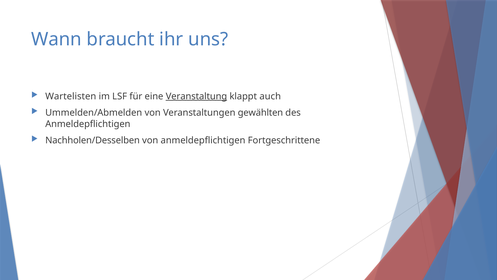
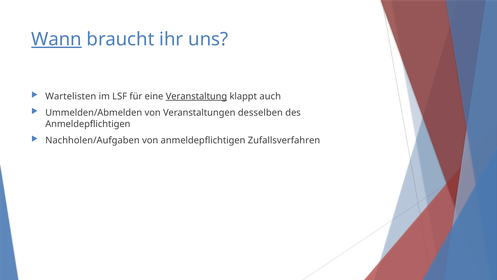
Wann underline: none -> present (57, 39)
gewählten: gewählten -> desselben (260, 113)
Nachholen/Desselben: Nachholen/Desselben -> Nachholen/Aufgaben (92, 140)
Fortgeschrittene: Fortgeschrittene -> Zufallsverfahren (284, 140)
